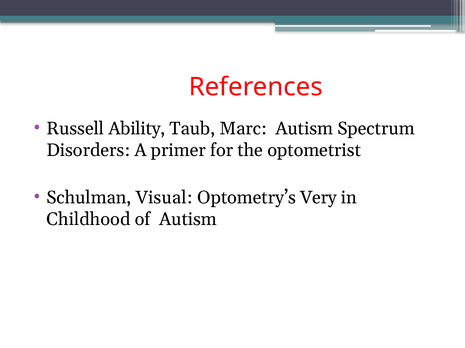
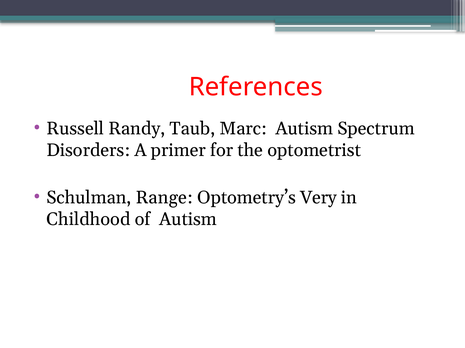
Ability: Ability -> Randy (137, 129)
Visual: Visual -> Range (164, 198)
